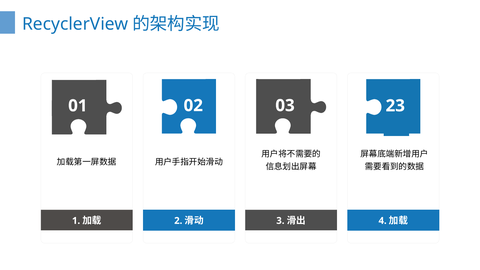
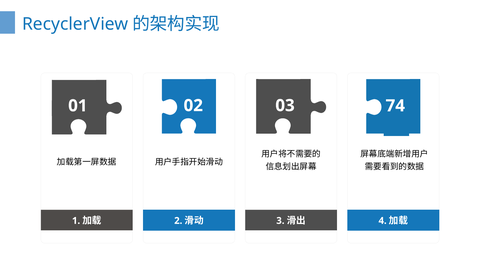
23: 23 -> 74 (395, 106)
